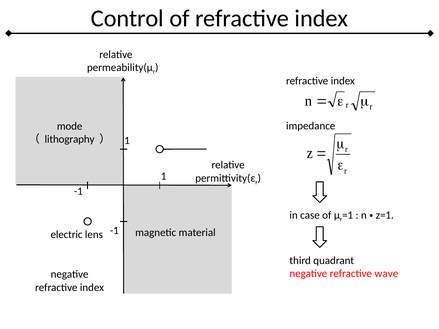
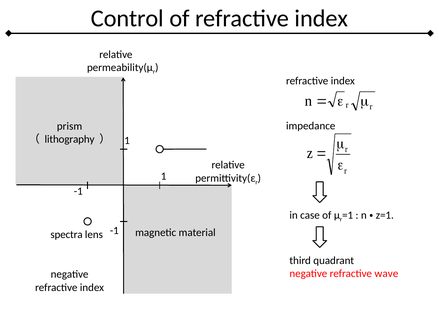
mode: mode -> prism (70, 126)
electric: electric -> spectra (67, 235)
